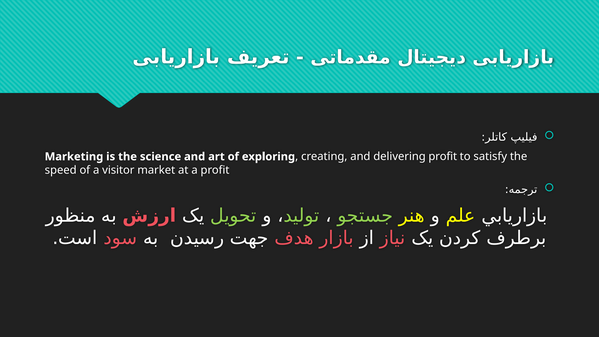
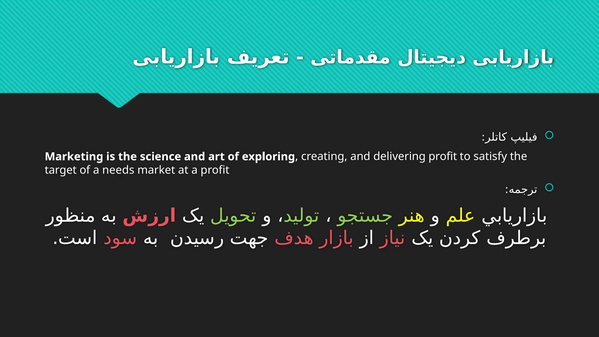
speed: speed -> target (61, 170)
visitor: visitor -> needs (118, 170)
